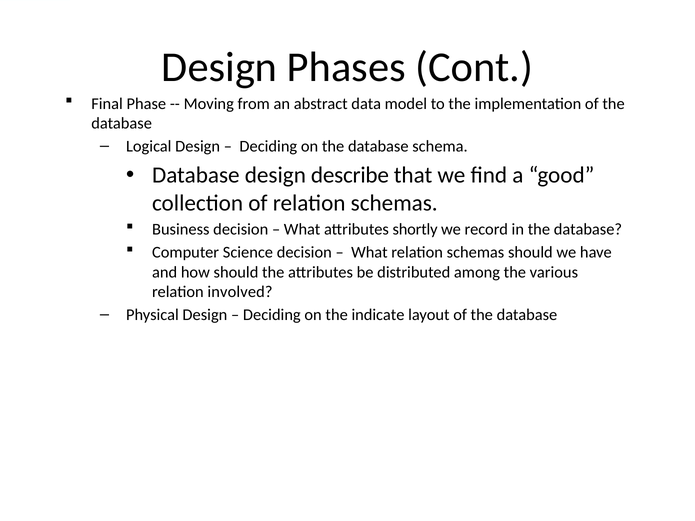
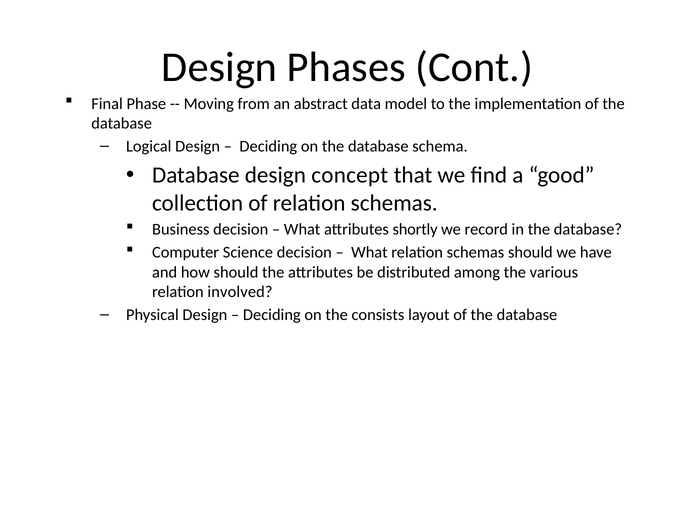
describe: describe -> concept (350, 175)
indicate: indicate -> consists (378, 315)
